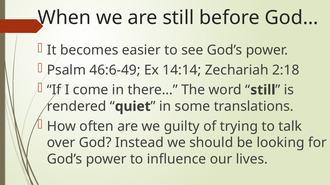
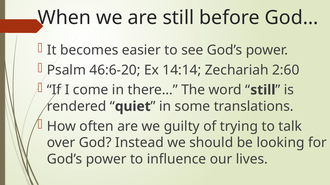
46:6-49: 46:6-49 -> 46:6-20 (115, 70)
2:18: 2:18 -> 2:60 (286, 70)
